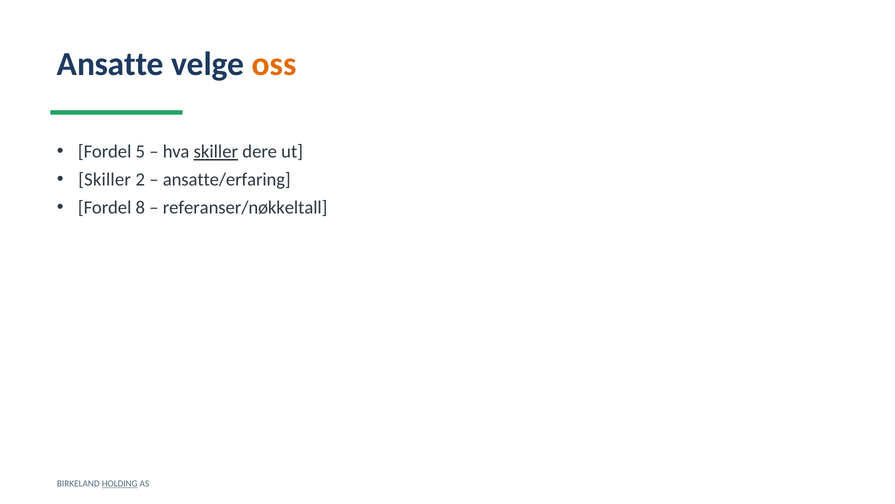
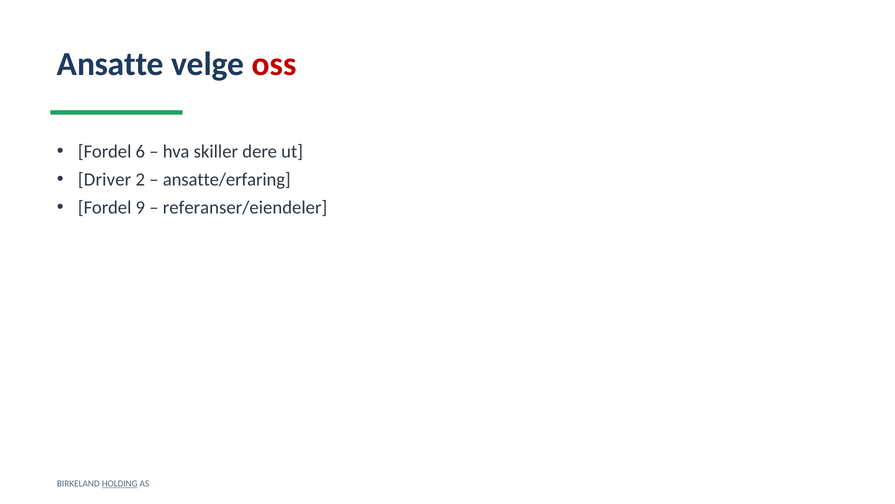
oss colour: orange -> red (274, 64)
5: 5 -> 6 (140, 152)
skiller underline: present -> none (216, 152)
Skiller: Skiller -> Driver (105, 180)
8: 8 -> 9 (140, 208)
referanser/nøkkeltall: referanser/nøkkeltall -> referanser/eiendeler (245, 208)
